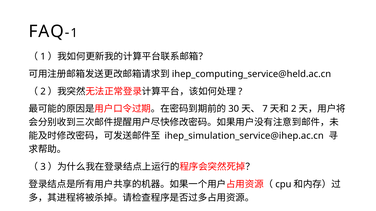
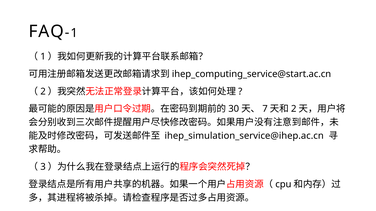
ihep_computing_service@held.ac.cn: ihep_computing_service@held.ac.cn -> ihep_computing_service@start.ac.cn (252, 74)
